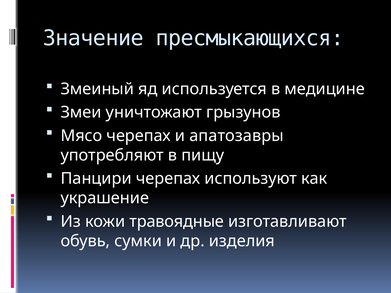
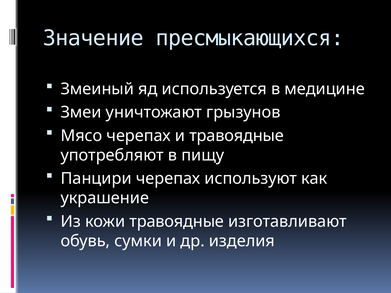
и апатозавры: апатозавры -> травоядные (237, 136)
